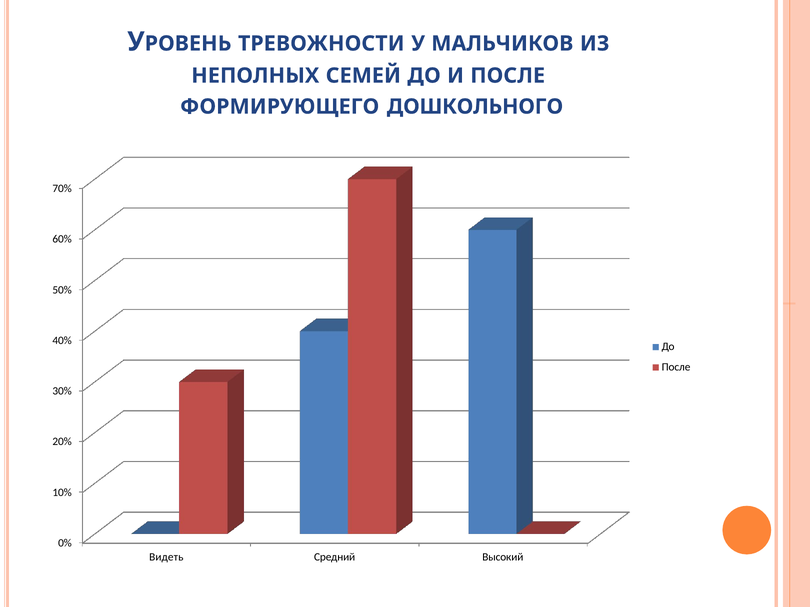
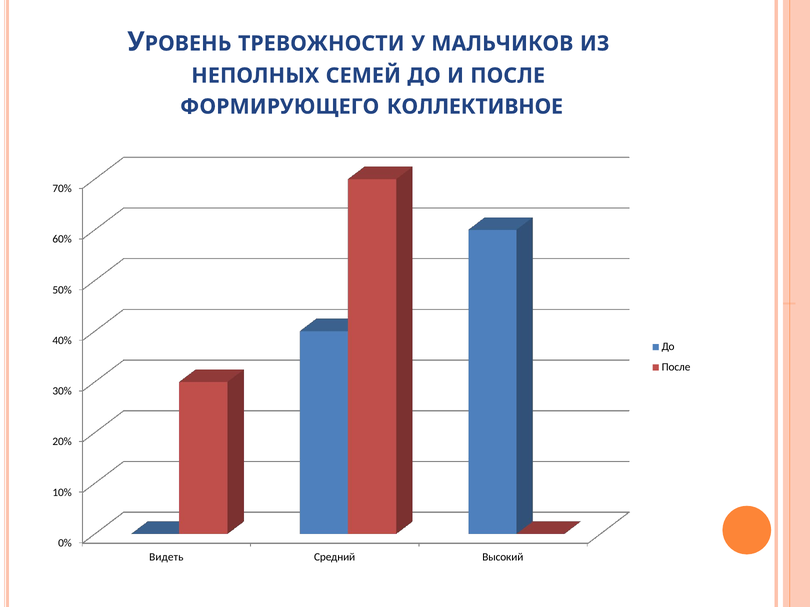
ДОШКОЛЬНОГО: ДОШКОЛЬНОГО -> КОЛЛЕКТИВНОЕ (475, 107)
